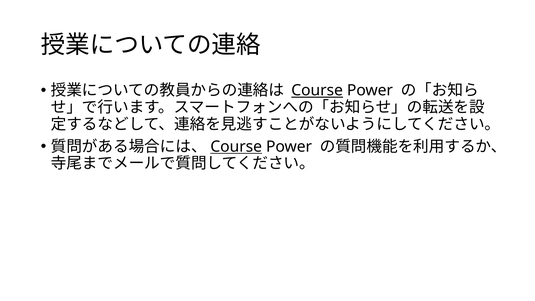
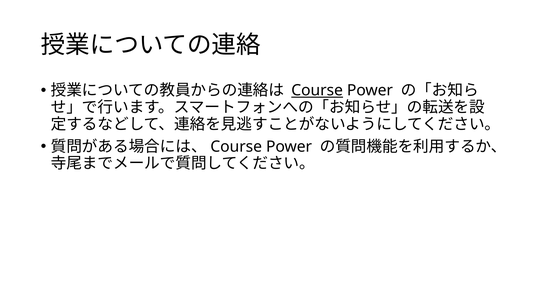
Course underline: present -> none (236, 147)
